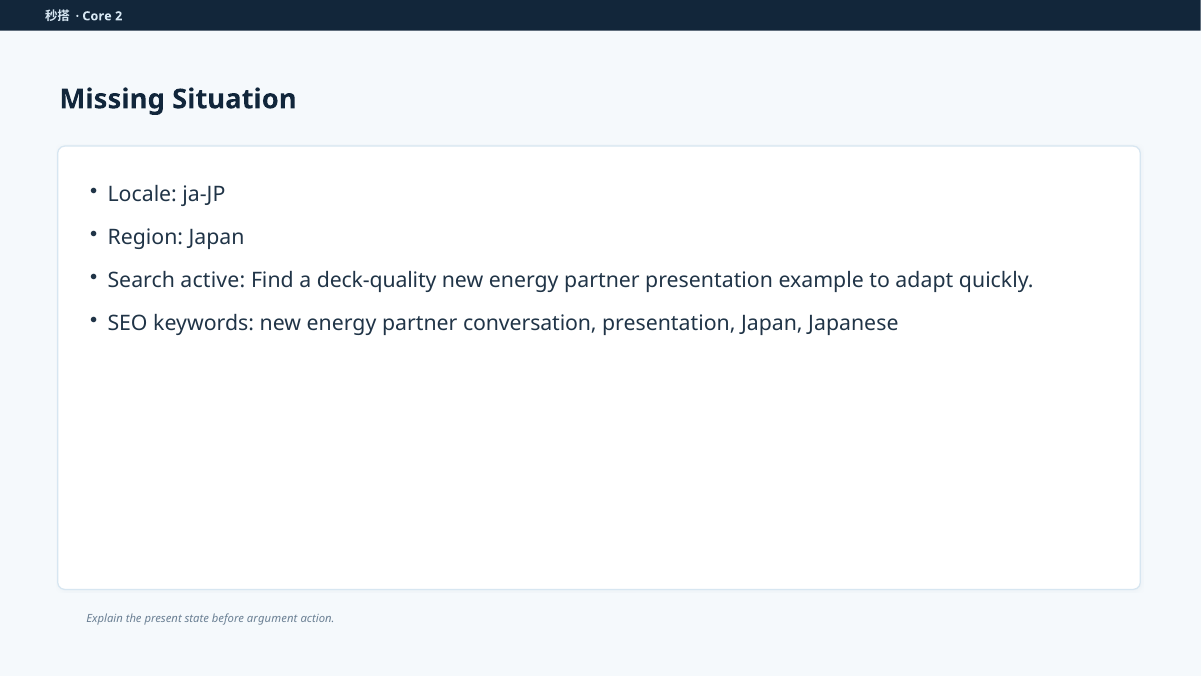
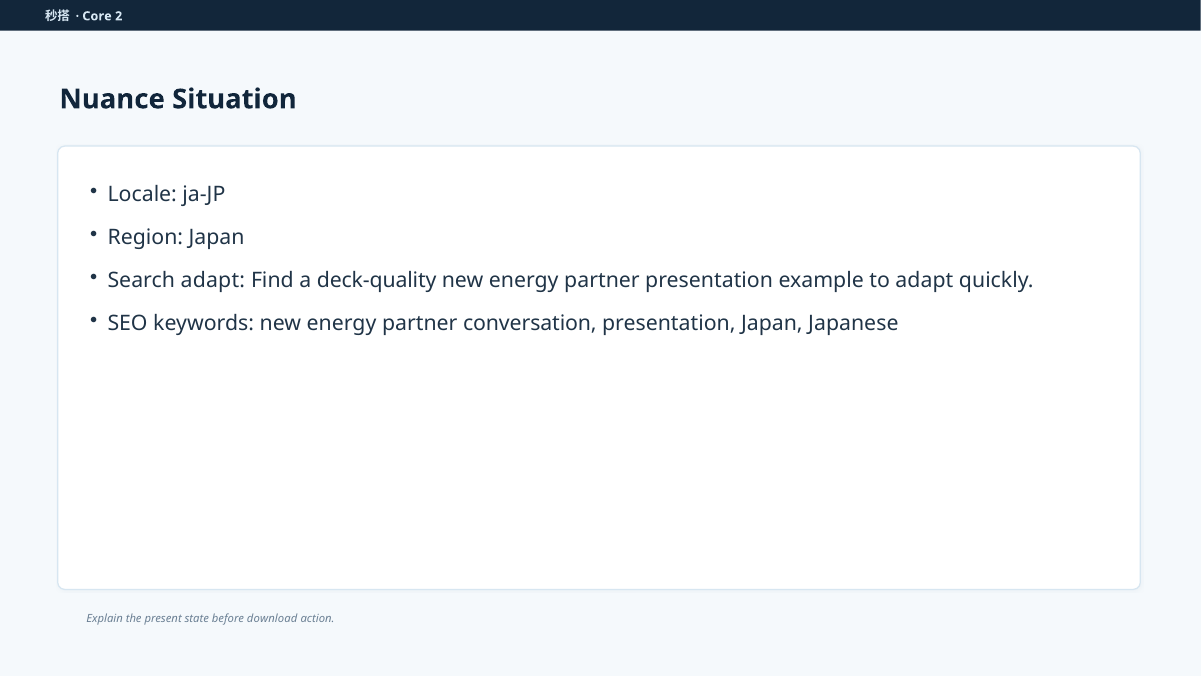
Missing: Missing -> Nuance (112, 99)
Search active: active -> adapt (213, 280)
argument: argument -> download (272, 619)
